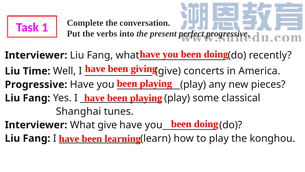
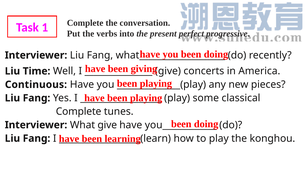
Progressive: Progressive -> Continuous (36, 84)
Shanghai: Shanghai -> Complete (79, 111)
